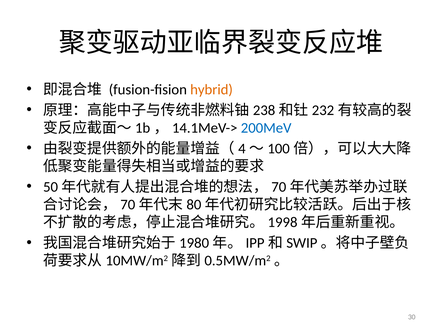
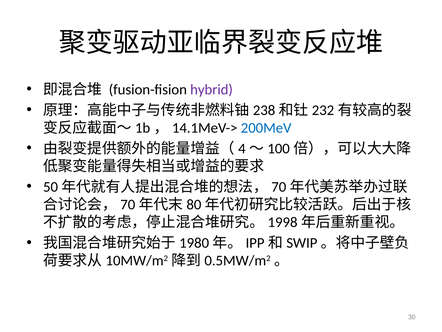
hybrid colour: orange -> purple (212, 89)
